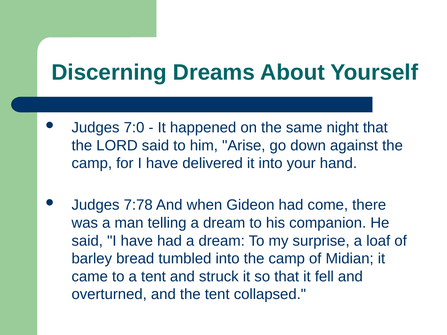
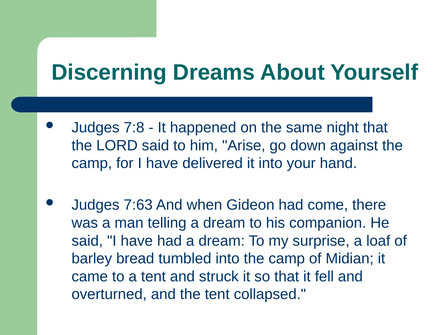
7:0: 7:0 -> 7:8 (134, 128)
7:78: 7:78 -> 7:63 (138, 205)
